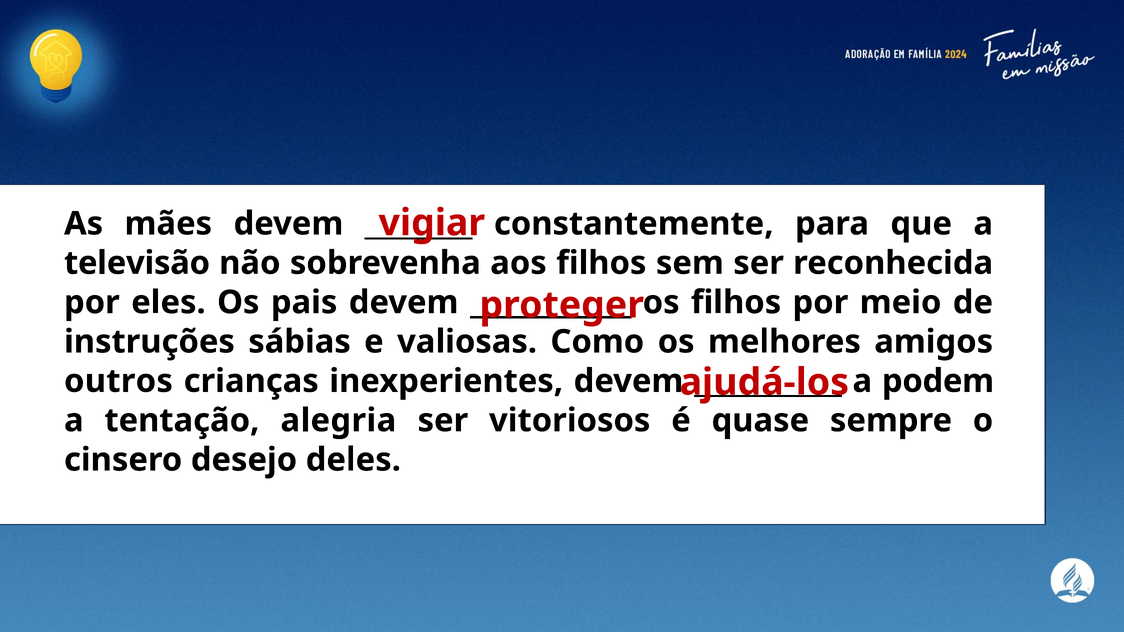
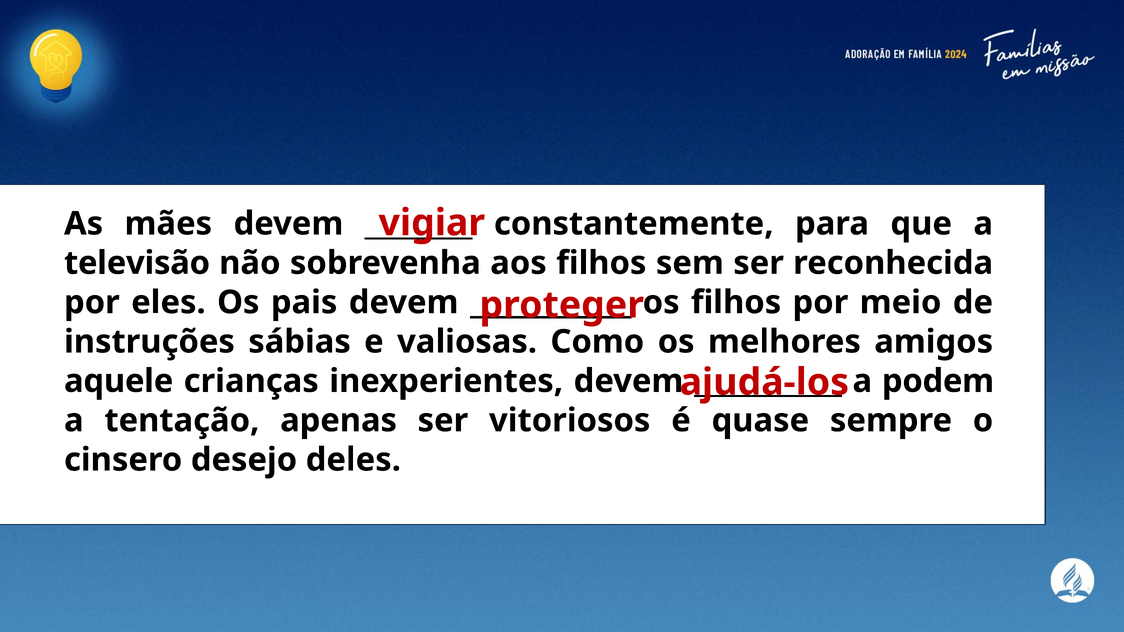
outros: outros -> aquele (119, 381)
alegria: alegria -> apenas (339, 421)
